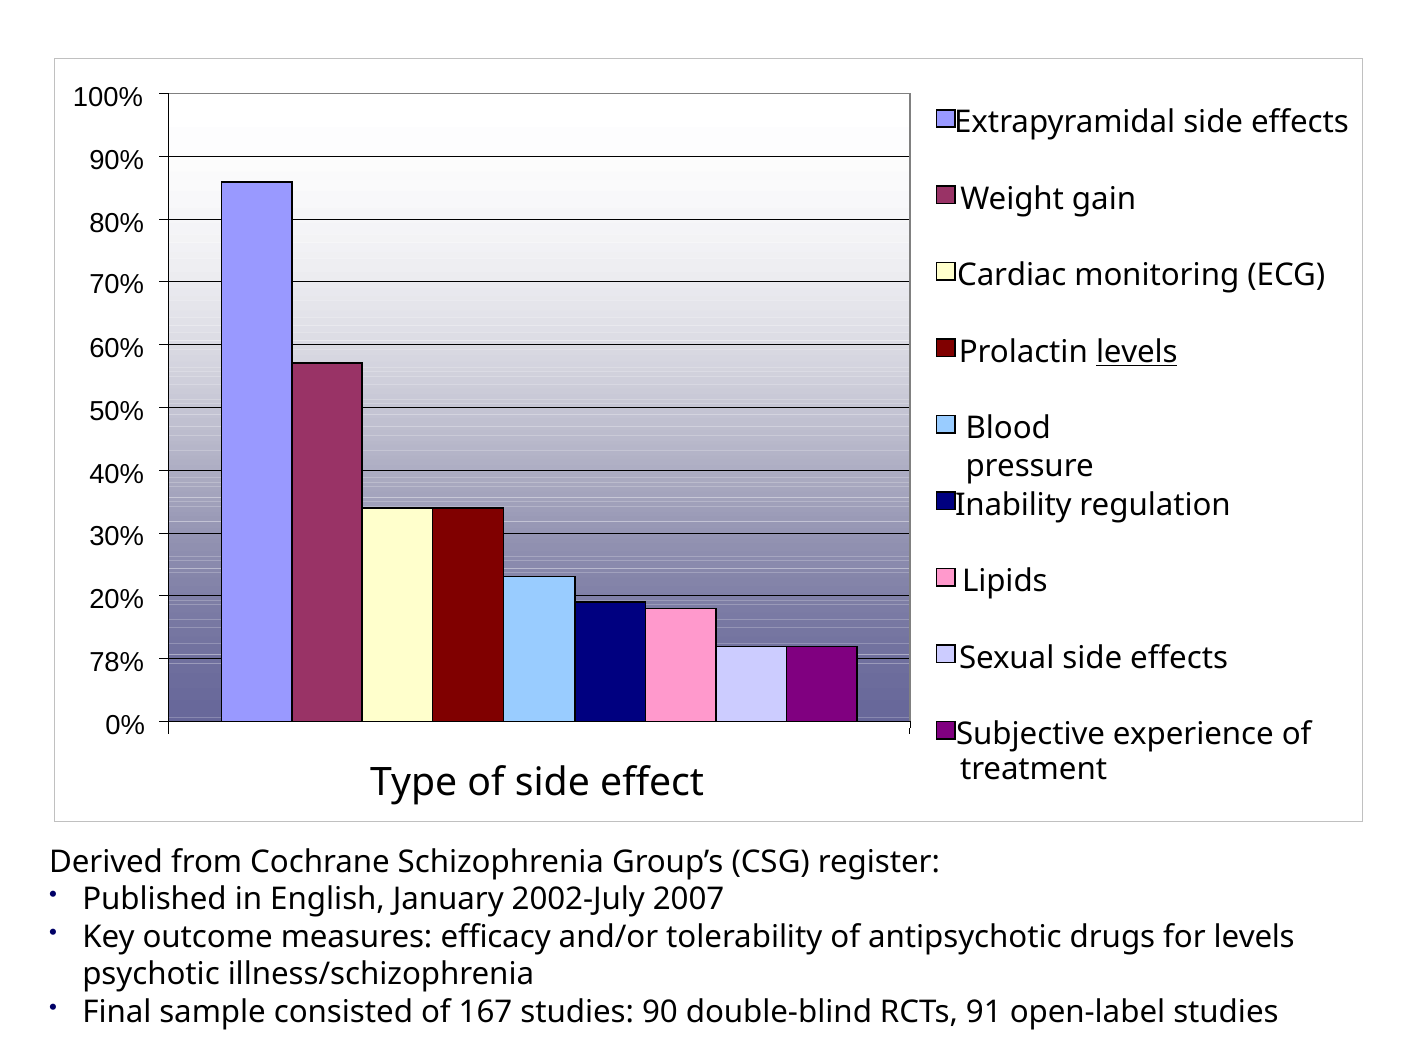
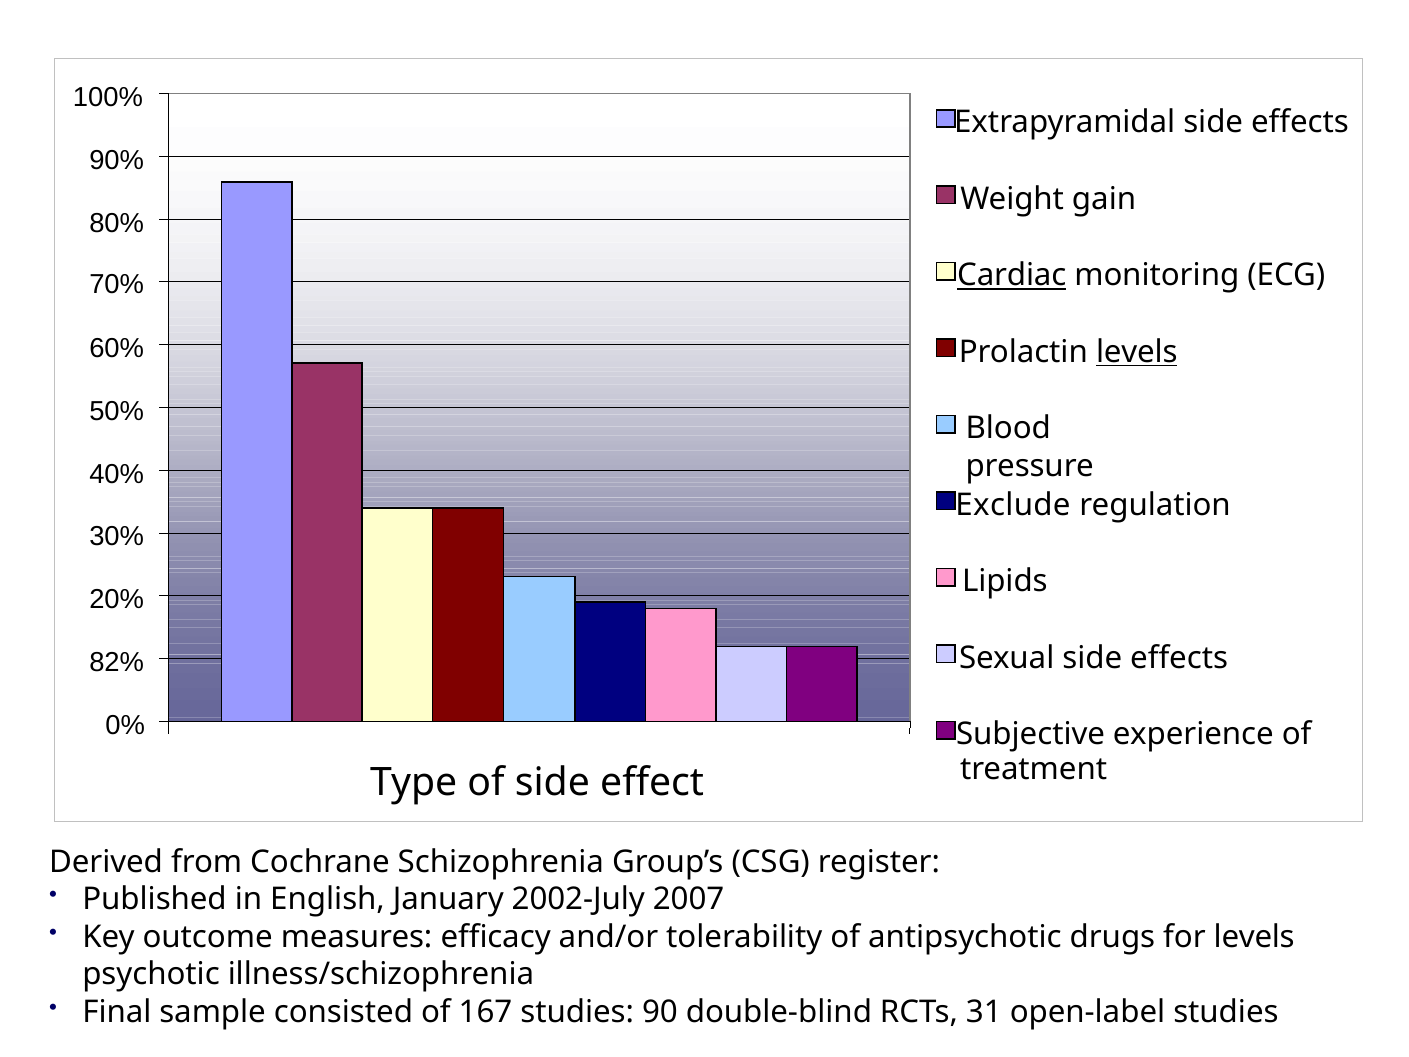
Cardiac underline: none -> present (1012, 275)
Inability: Inability -> Exclude (1013, 505)
78%: 78% -> 82% (117, 662)
91: 91 -> 31 (984, 1012)
